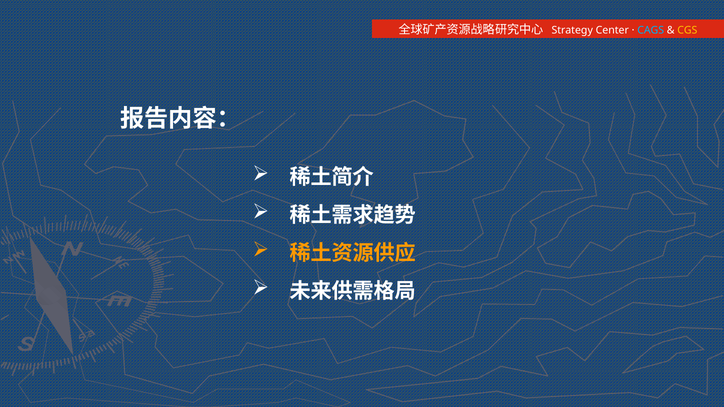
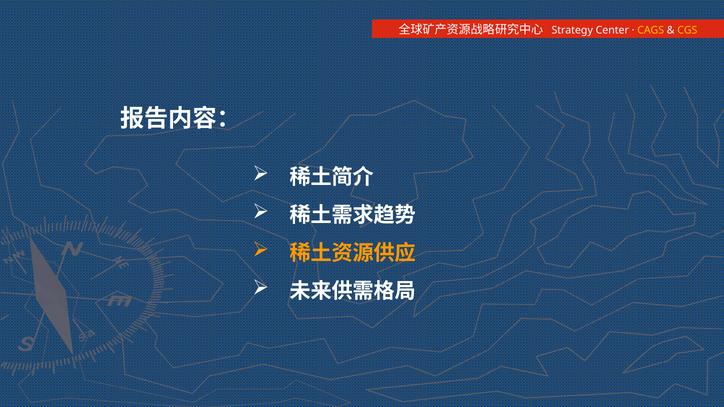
CAGS colour: light blue -> yellow (651, 30)
